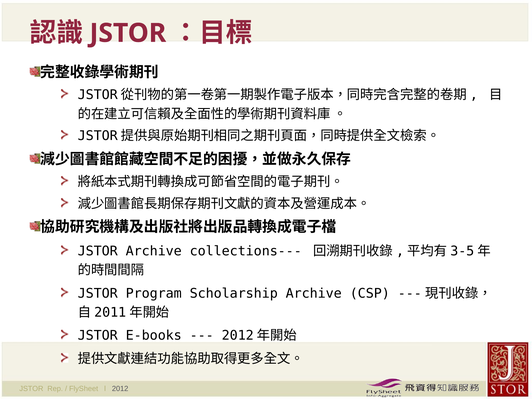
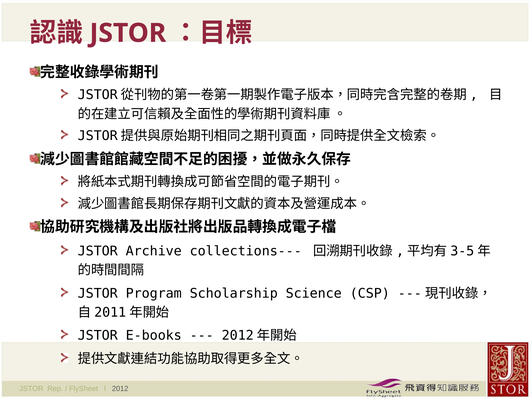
Scholarship Archive: Archive -> Science (314, 293)
